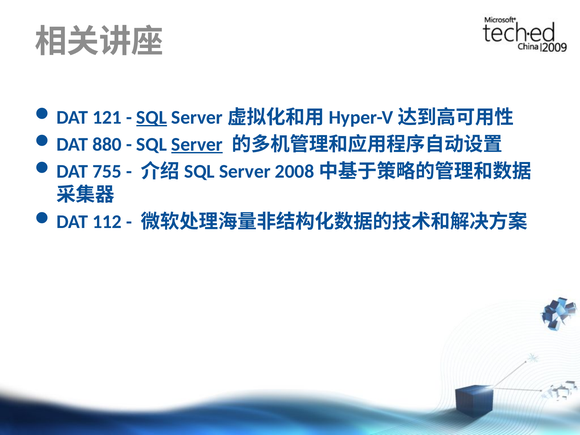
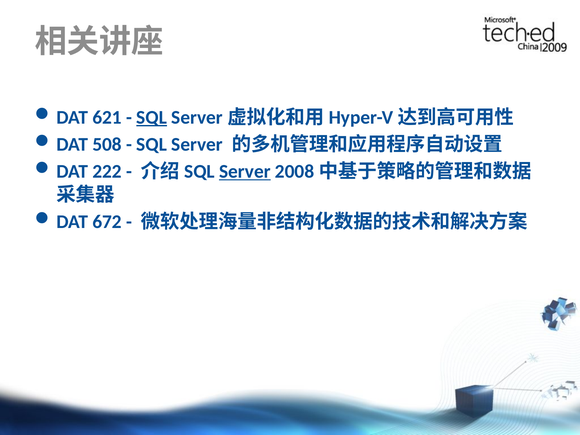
121: 121 -> 621 (107, 117)
880: 880 -> 508 (107, 144)
Server underline: present -> none (197, 144)
755: 755 -> 222 (107, 171)
Server underline: none -> present (245, 171)
112: 112 -> 672 (107, 222)
